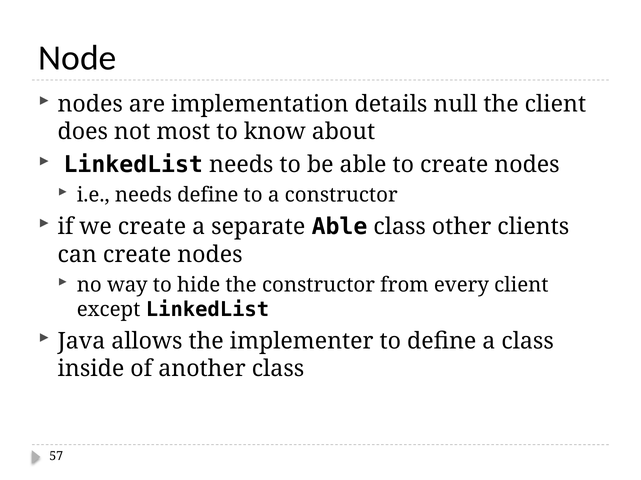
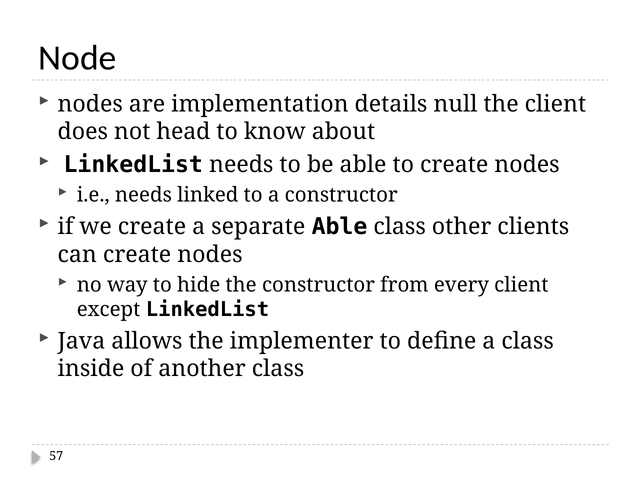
most: most -> head (183, 132)
needs define: define -> linked (208, 195)
